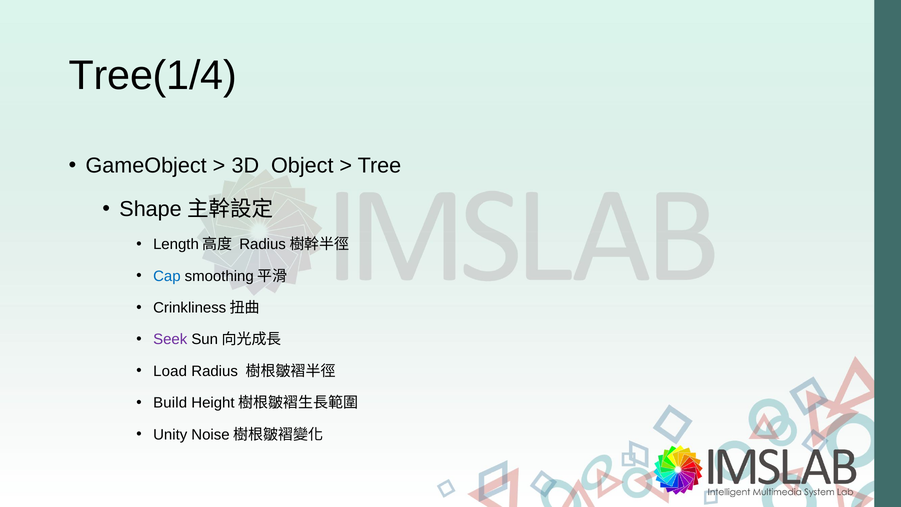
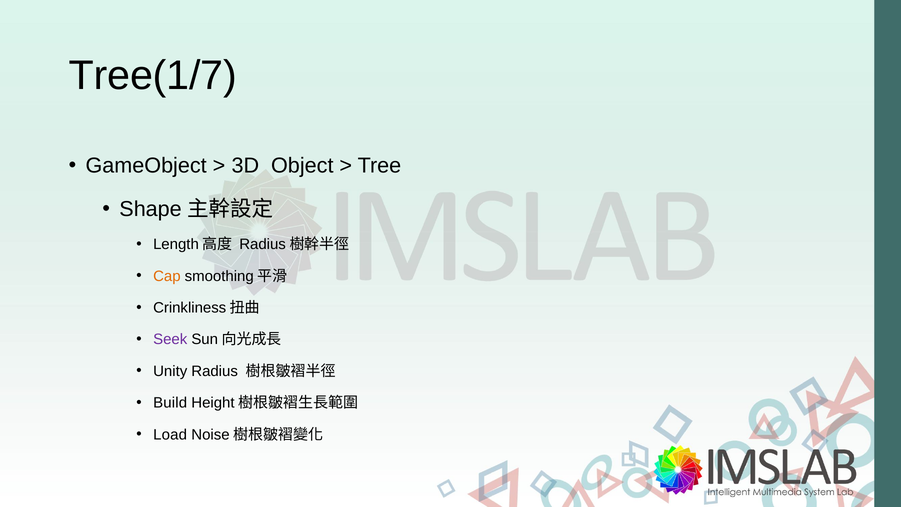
Tree(1/4: Tree(1/4 -> Tree(1/7 (153, 76)
Cap colour: blue -> orange (167, 276)
Load: Load -> Unity (170, 371)
Unity: Unity -> Load (170, 434)
